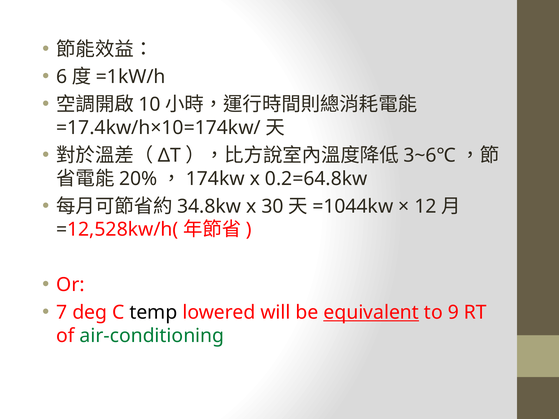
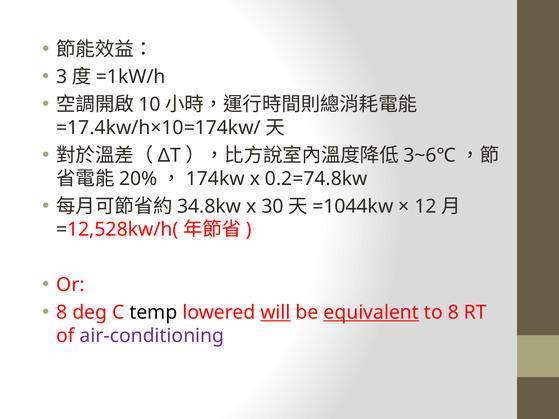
6: 6 -> 3 (62, 77)
0.2=64.8kw: 0.2=64.8kw -> 0.2=74.8kw (316, 179)
7: 7 -> 8 (62, 313)
will underline: none -> present (275, 313)
to 9: 9 -> 8 (453, 313)
air-conditioning colour: green -> purple (152, 336)
